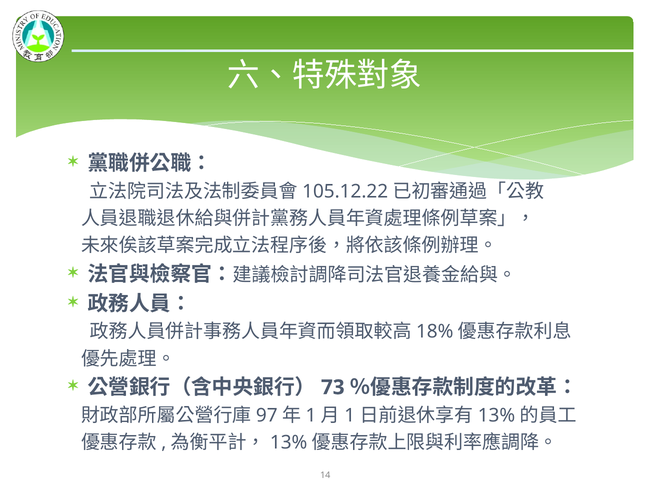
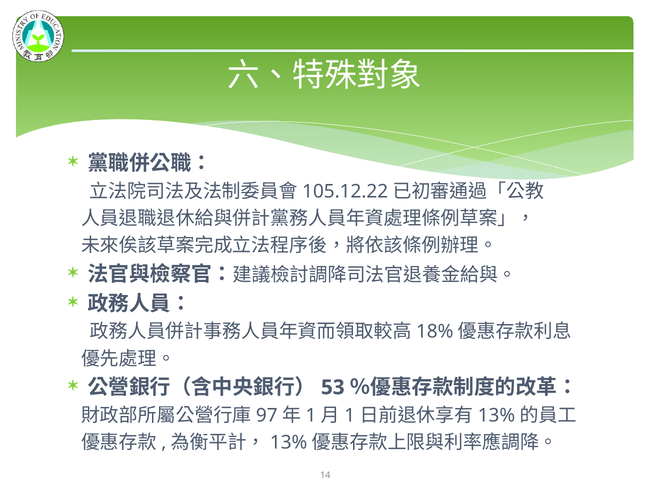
73: 73 -> 53 (333, 387)
